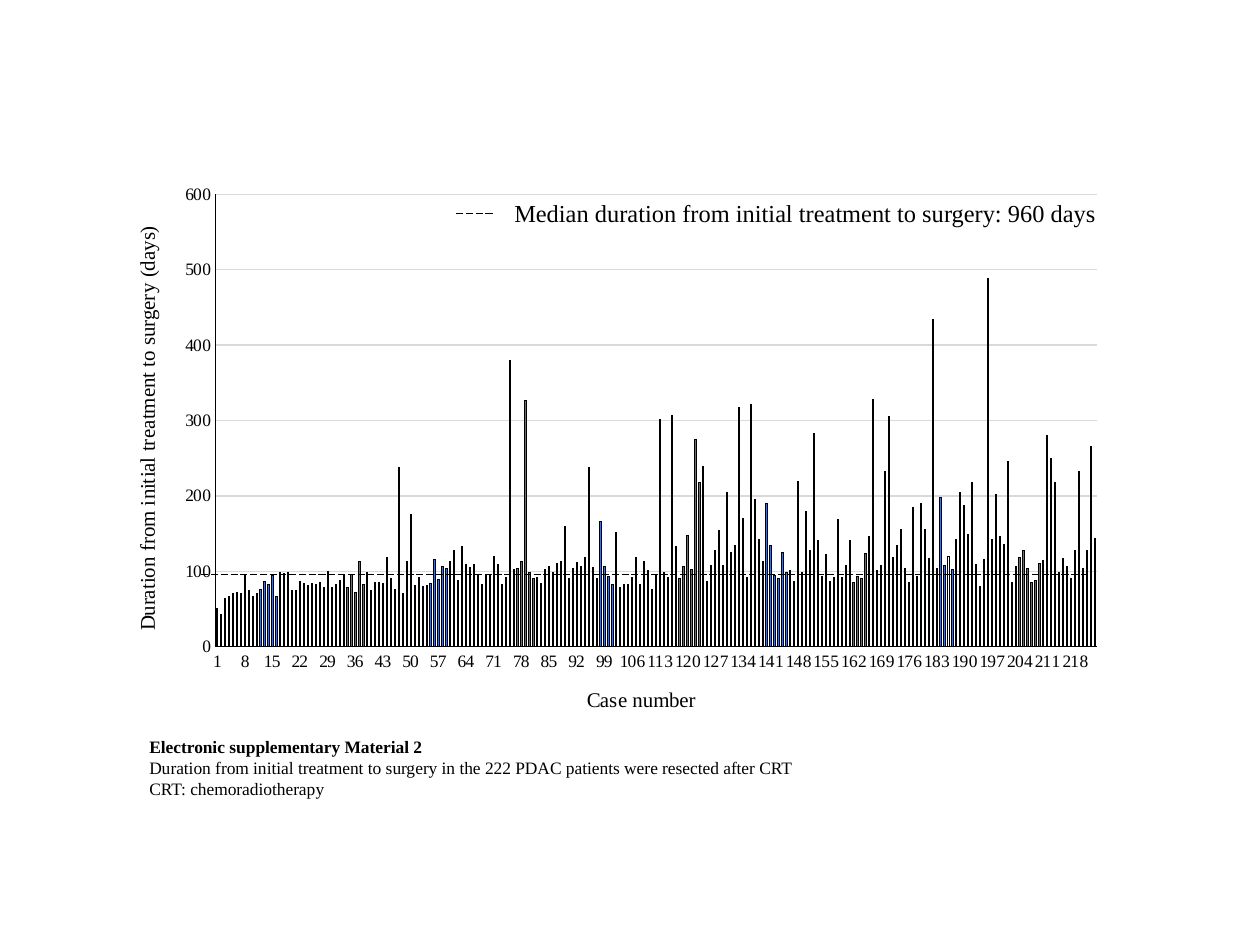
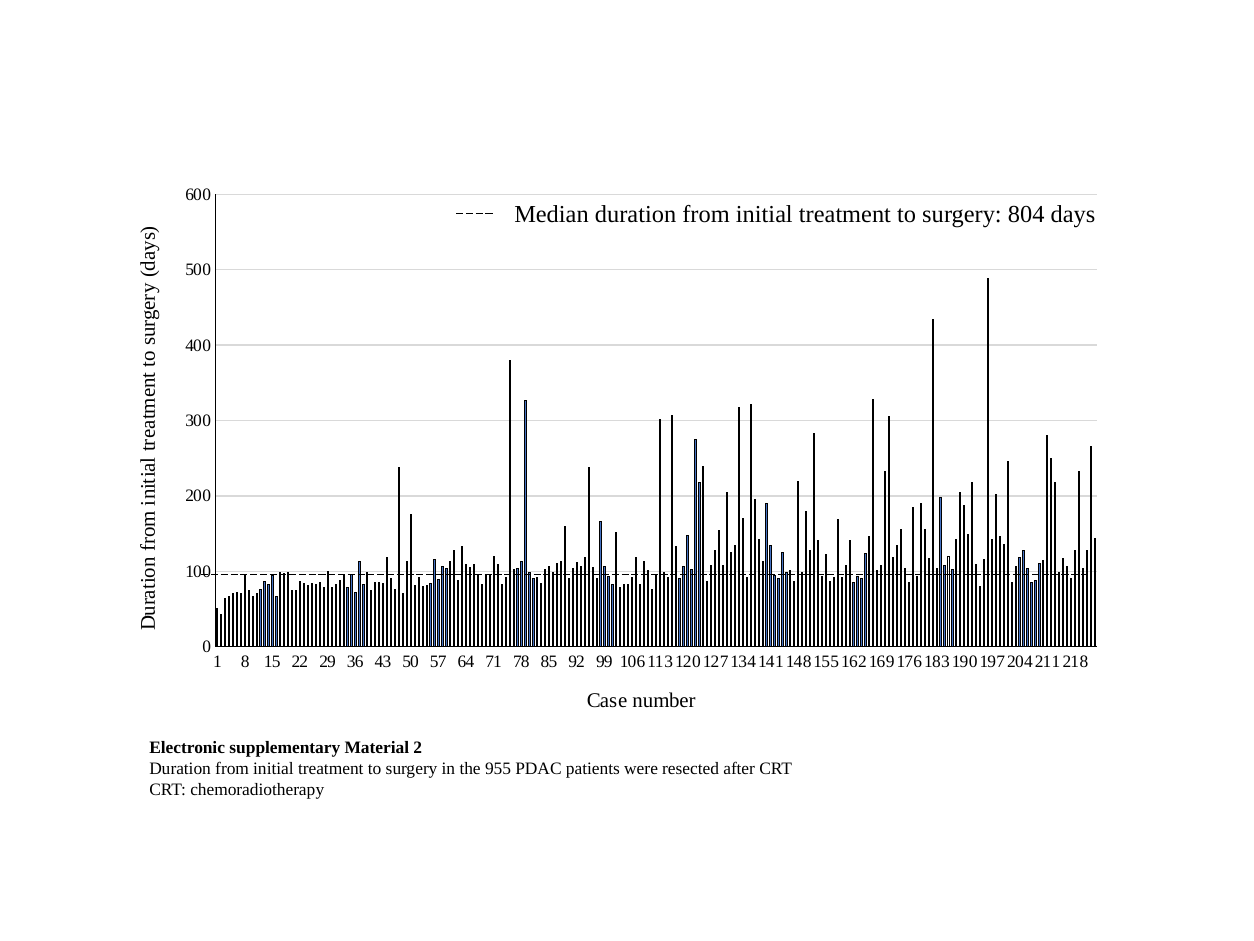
960: 960 -> 804 (1026, 215)
222: 222 -> 955 (498, 768)
